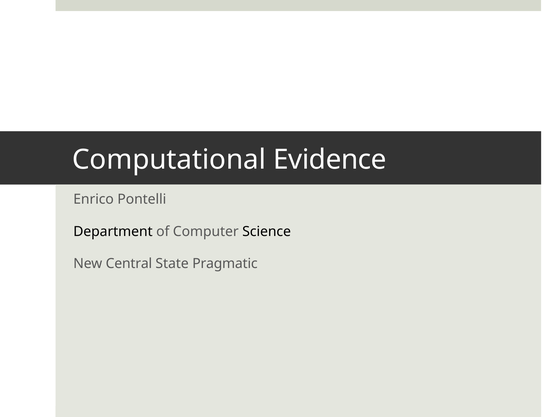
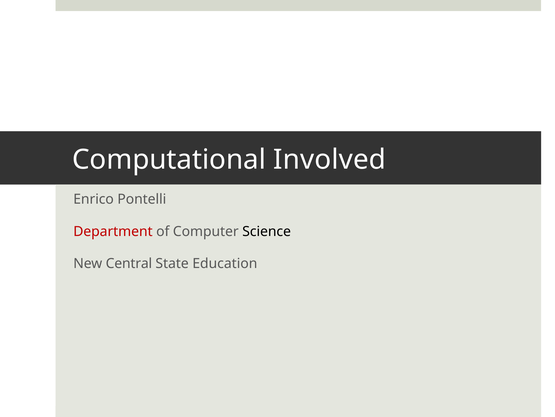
Evidence: Evidence -> Involved (330, 160)
Department colour: black -> red (113, 231)
Pragmatic: Pragmatic -> Education (225, 263)
